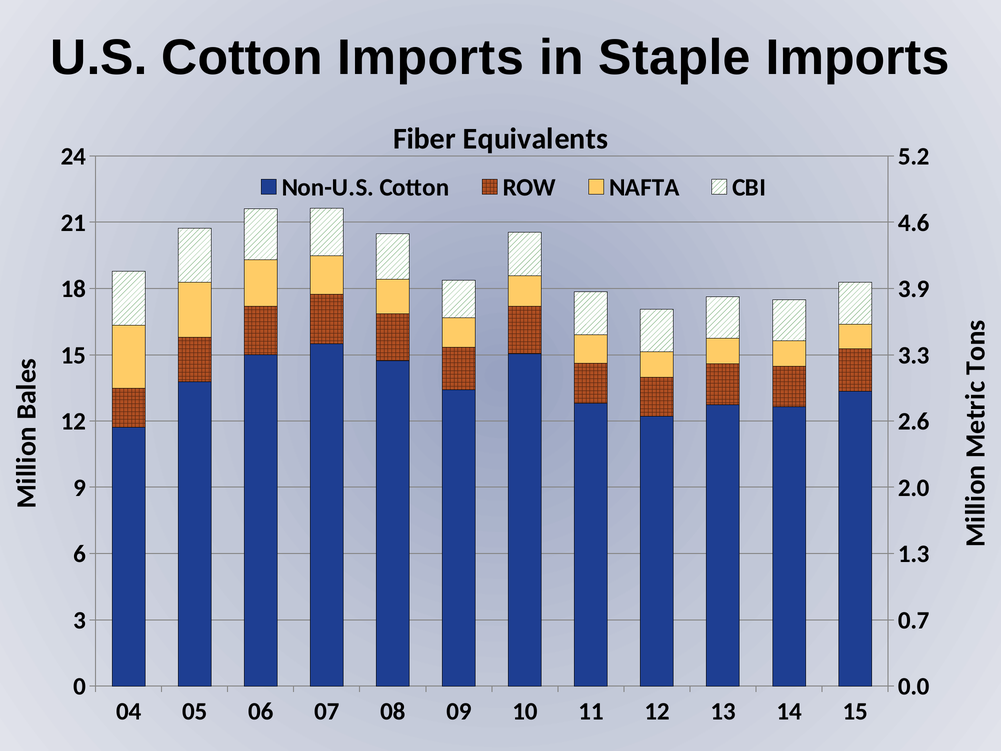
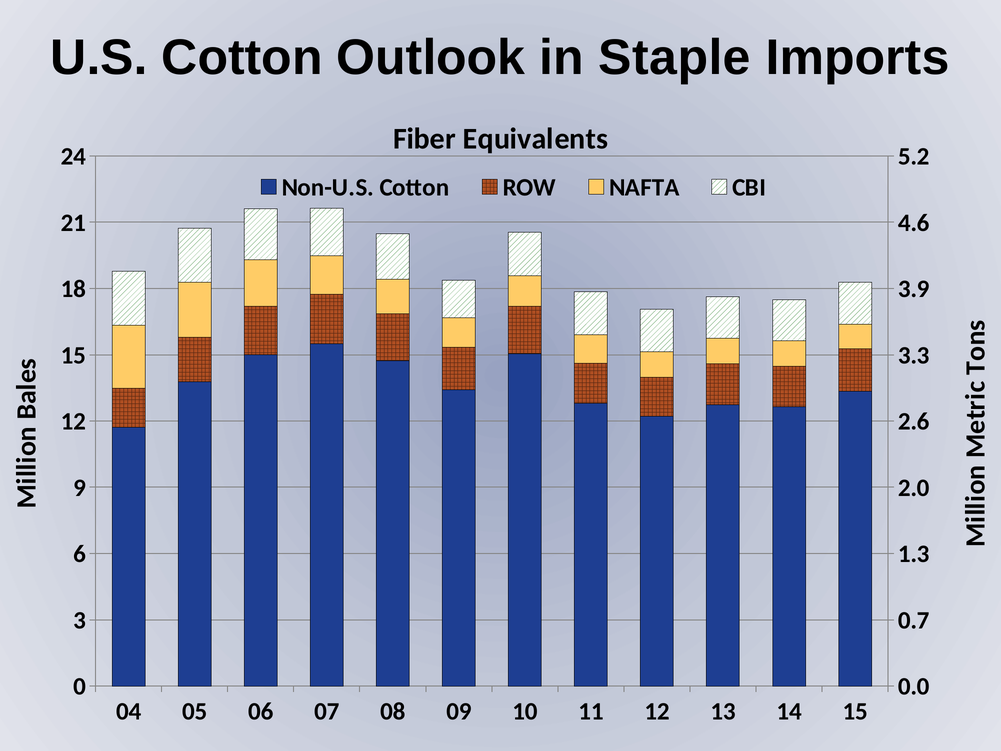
Cotton Imports: Imports -> Outlook (431, 58)
